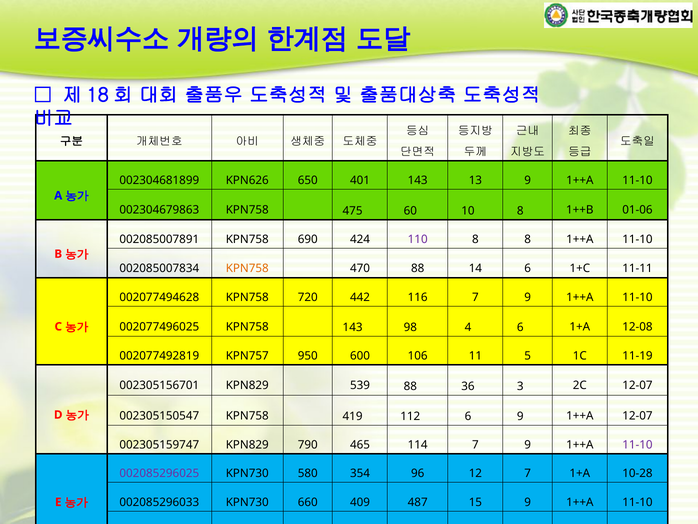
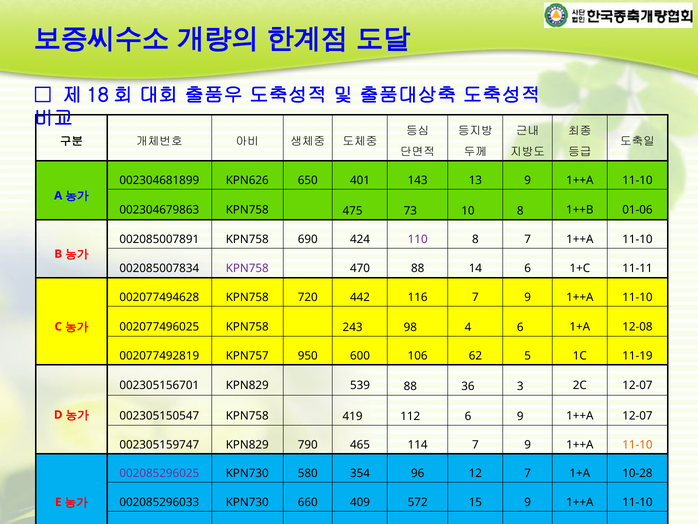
60: 60 -> 73 (410, 210)
8 8: 8 -> 7 (528, 239)
KPN758 colour: orange -> purple (247, 268)
KPN758 143: 143 -> 243 (353, 327)
106 11: 11 -> 62 (475, 356)
11-10 colour: purple -> orange (637, 445)
487: 487 -> 572 (418, 502)
